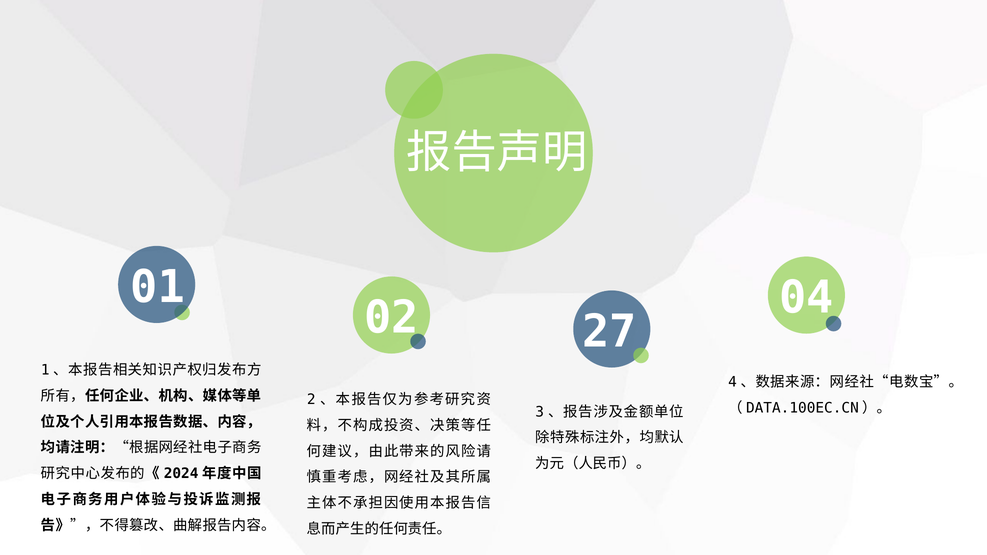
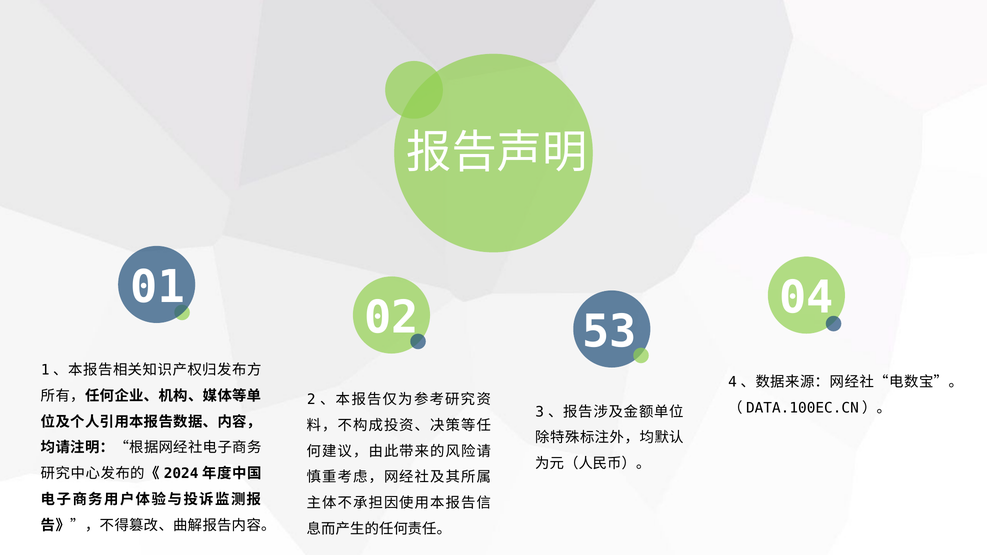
27: 27 -> 53 (610, 332)
